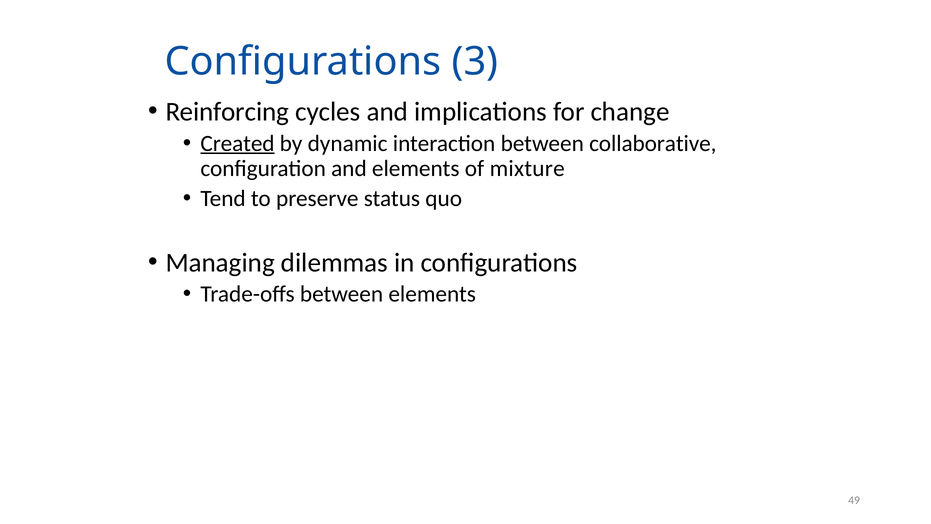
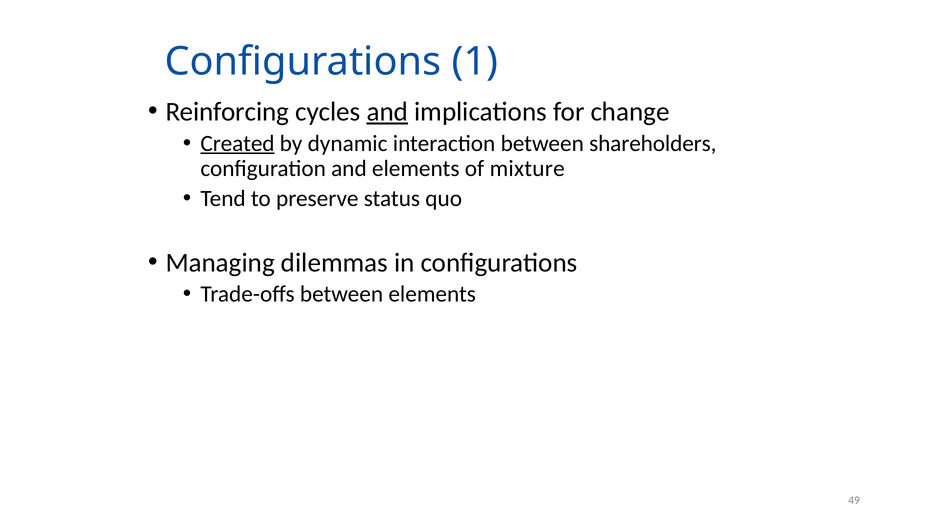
3: 3 -> 1 (475, 62)
and underline: none -> present (387, 112)
collaborative: collaborative -> shareholders (653, 143)
